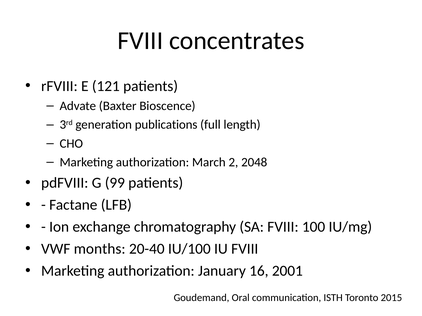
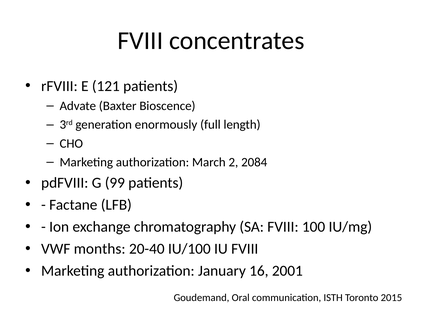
publications: publications -> enormously (166, 125)
2048: 2048 -> 2084 (254, 162)
